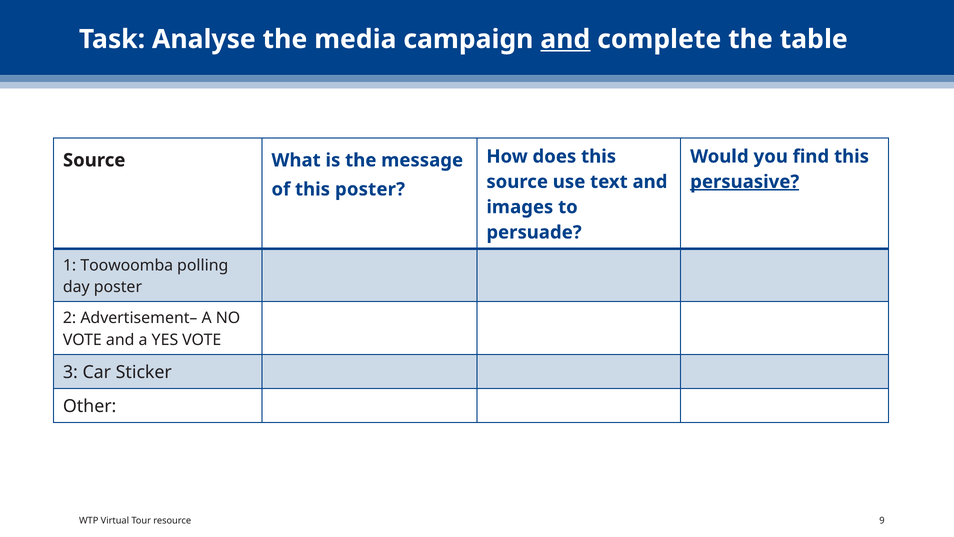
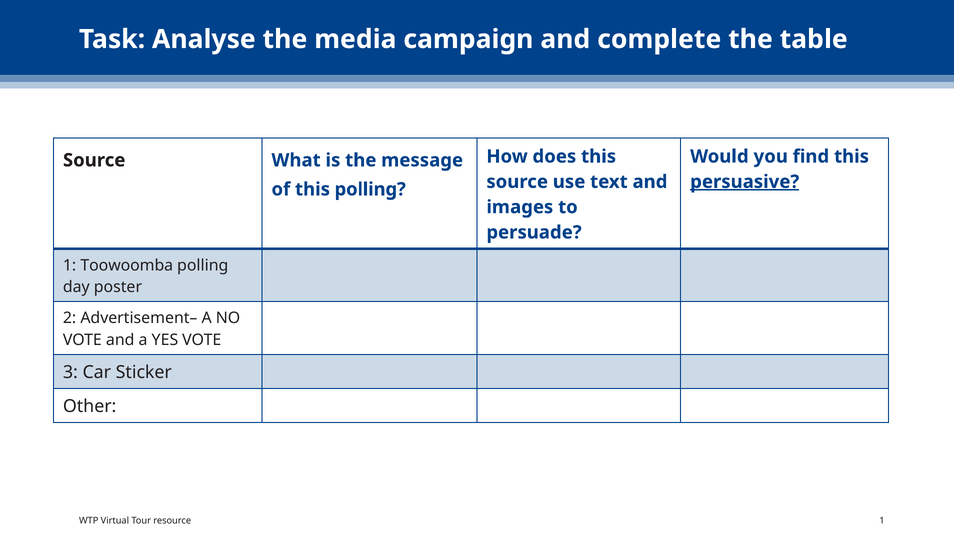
and underline: present -> none (565, 39)
this poster: poster -> polling (370, 189)
resource 9: 9 -> 1 (882, 521)
